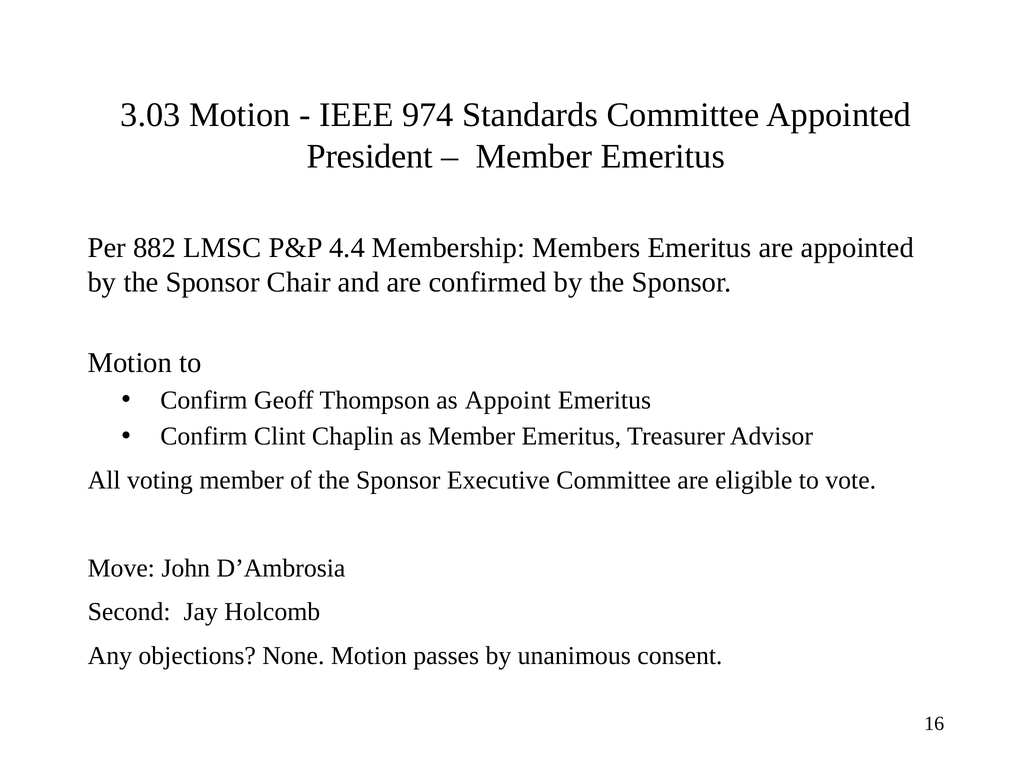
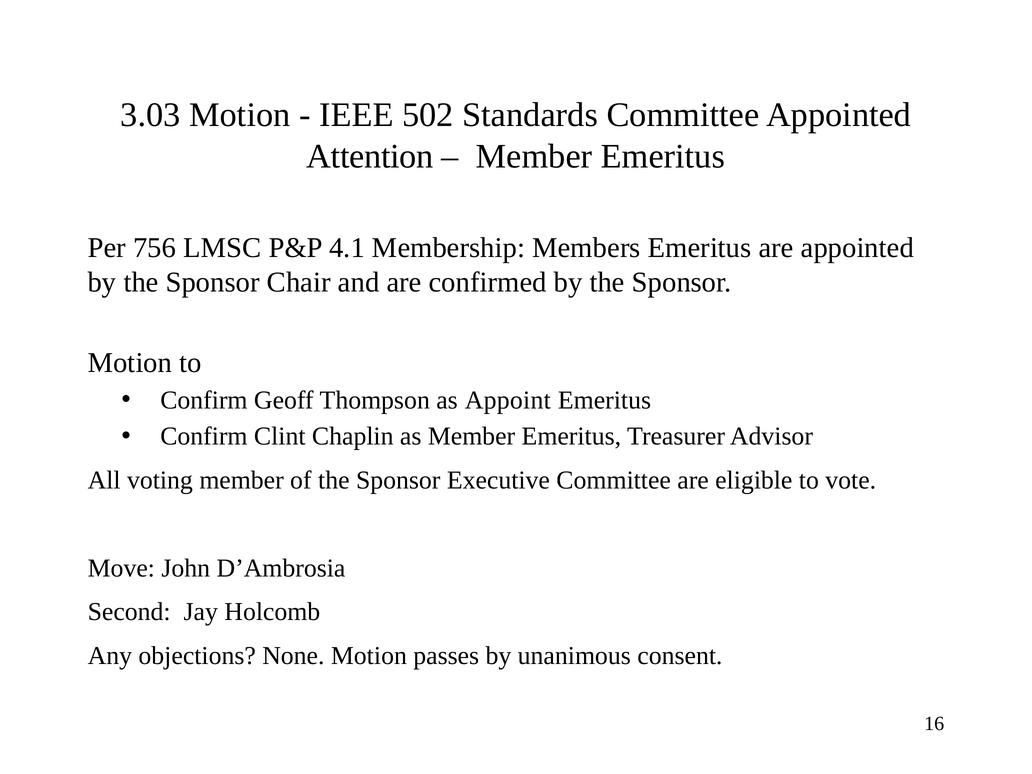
974: 974 -> 502 (428, 115)
President: President -> Attention (370, 156)
882: 882 -> 756 (155, 248)
4.4: 4.4 -> 4.1 (347, 248)
